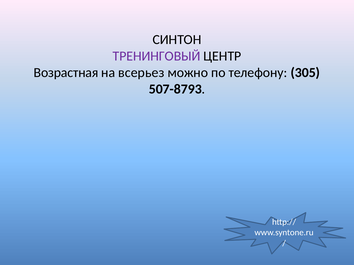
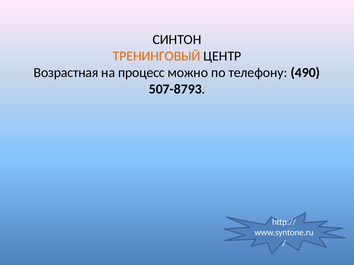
ТРЕНИНГОВЫЙ colour: purple -> orange (157, 56)
всерьез: всерьез -> процесс (141, 73)
305: 305 -> 490 (305, 73)
